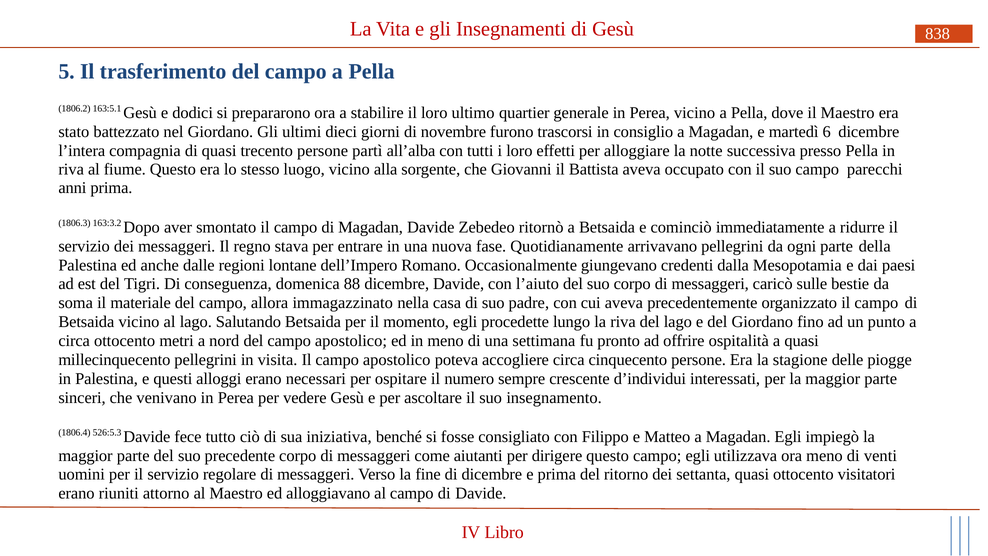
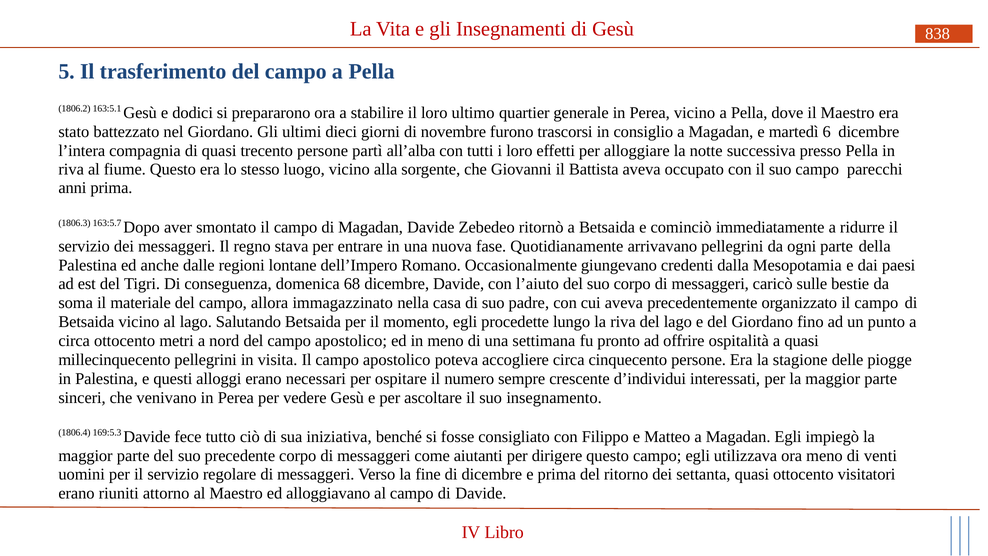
163:3.2: 163:3.2 -> 163:5.7 (107, 223)
88: 88 -> 68 (352, 284)
526:5.3: 526:5.3 -> 169:5.3 (107, 433)
